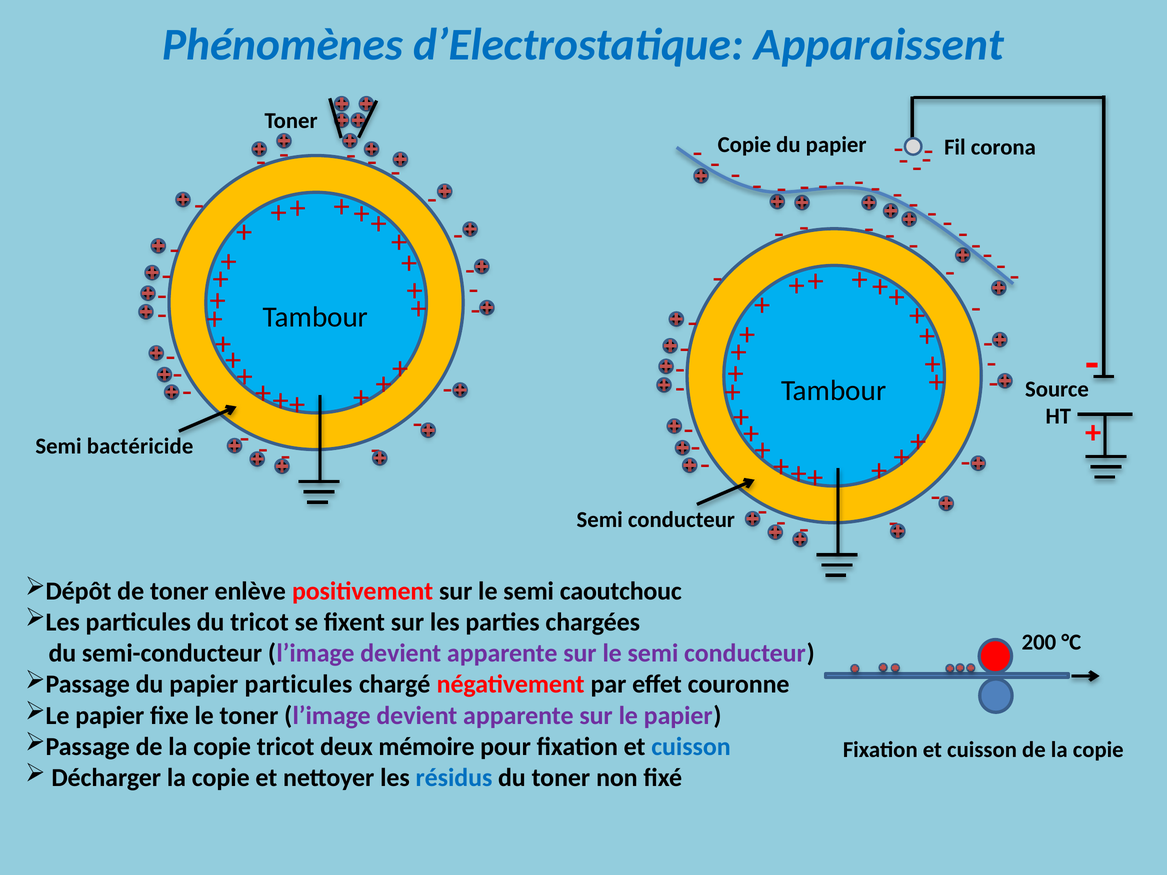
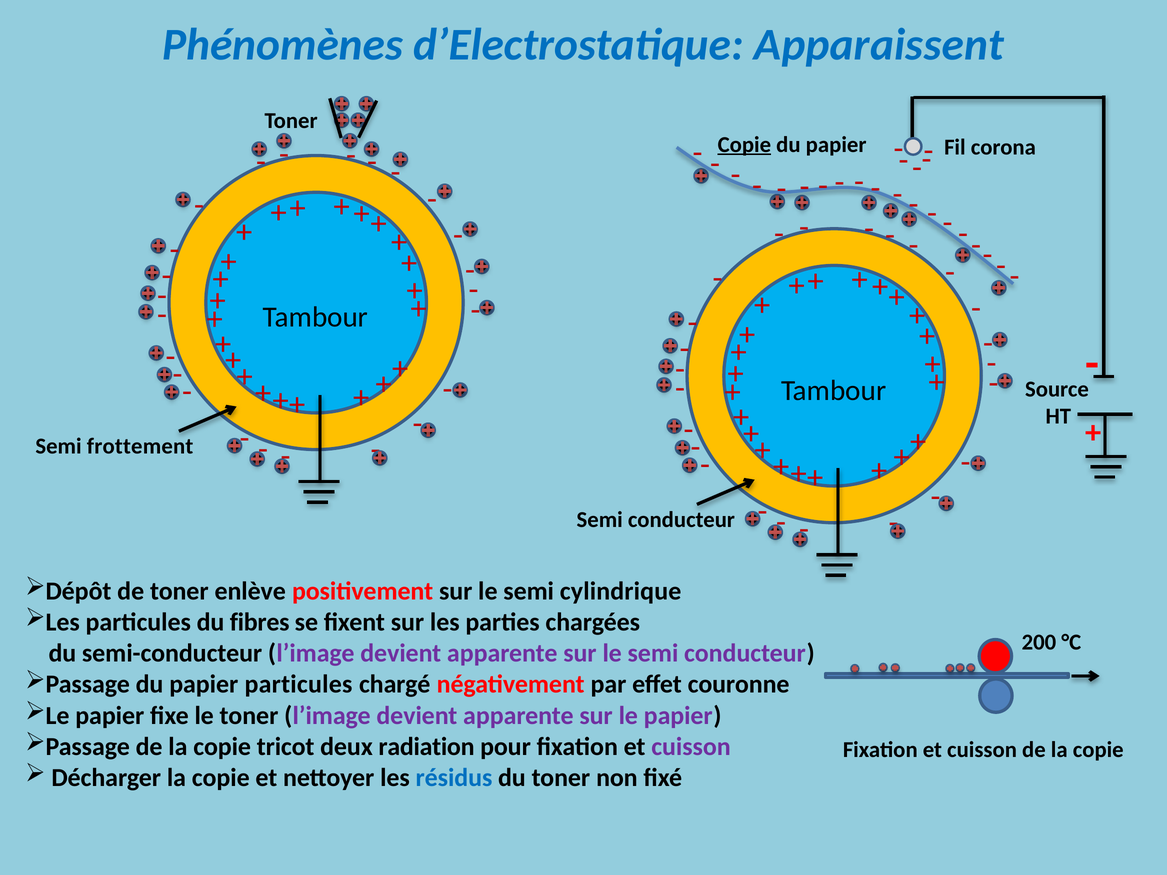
Copie underline: none -> present (744, 145)
bactéricide: bactéricide -> frottement (140, 446)
caoutchouc: caoutchouc -> cylindrique (621, 591)
du tricot: tricot -> fibres (260, 622)
mémoire: mémoire -> radiation (427, 747)
cuisson colour: blue -> purple (691, 747)
